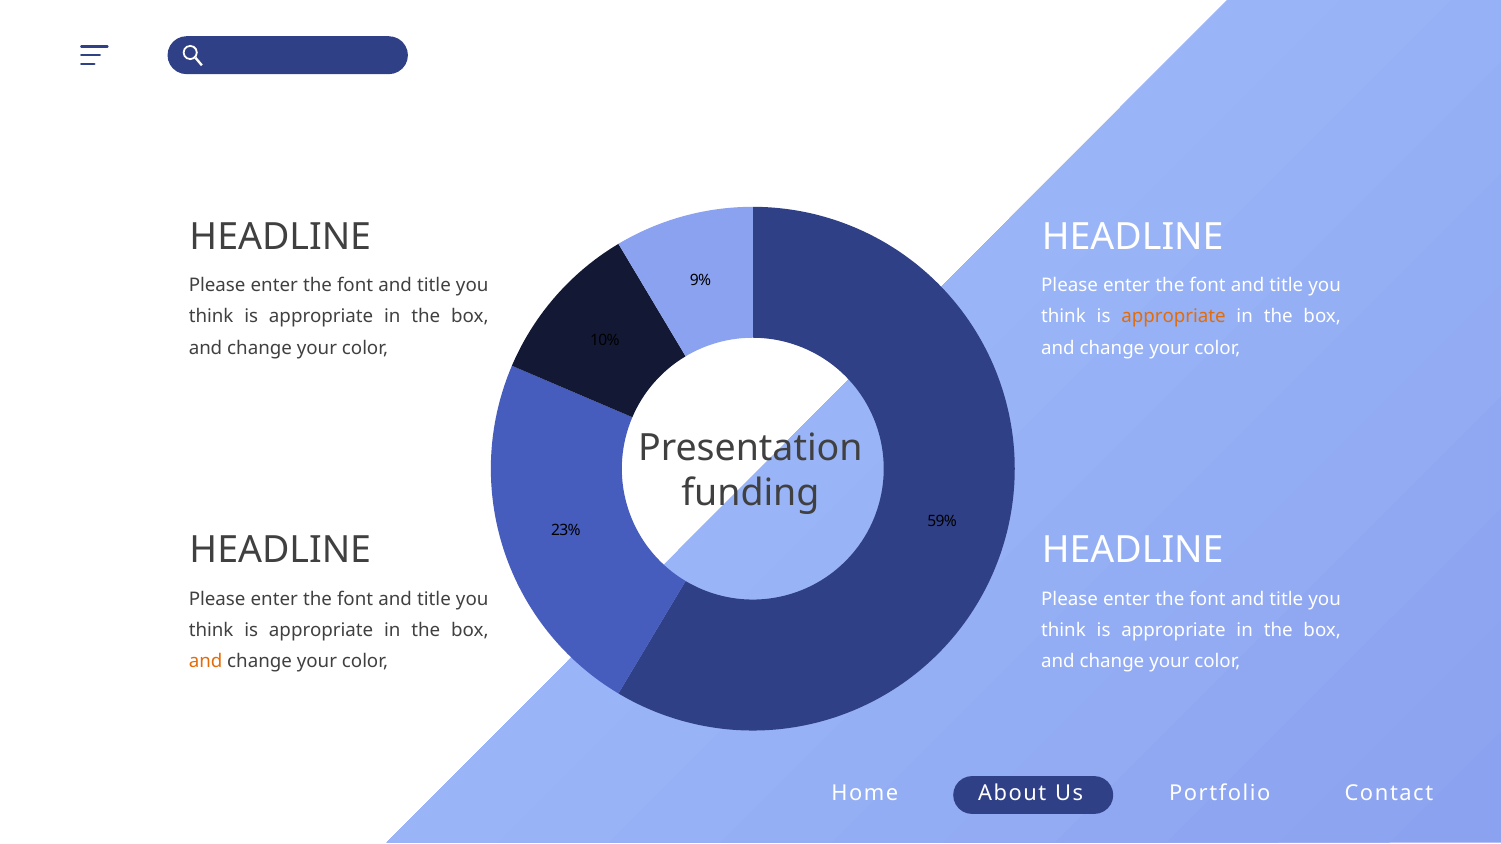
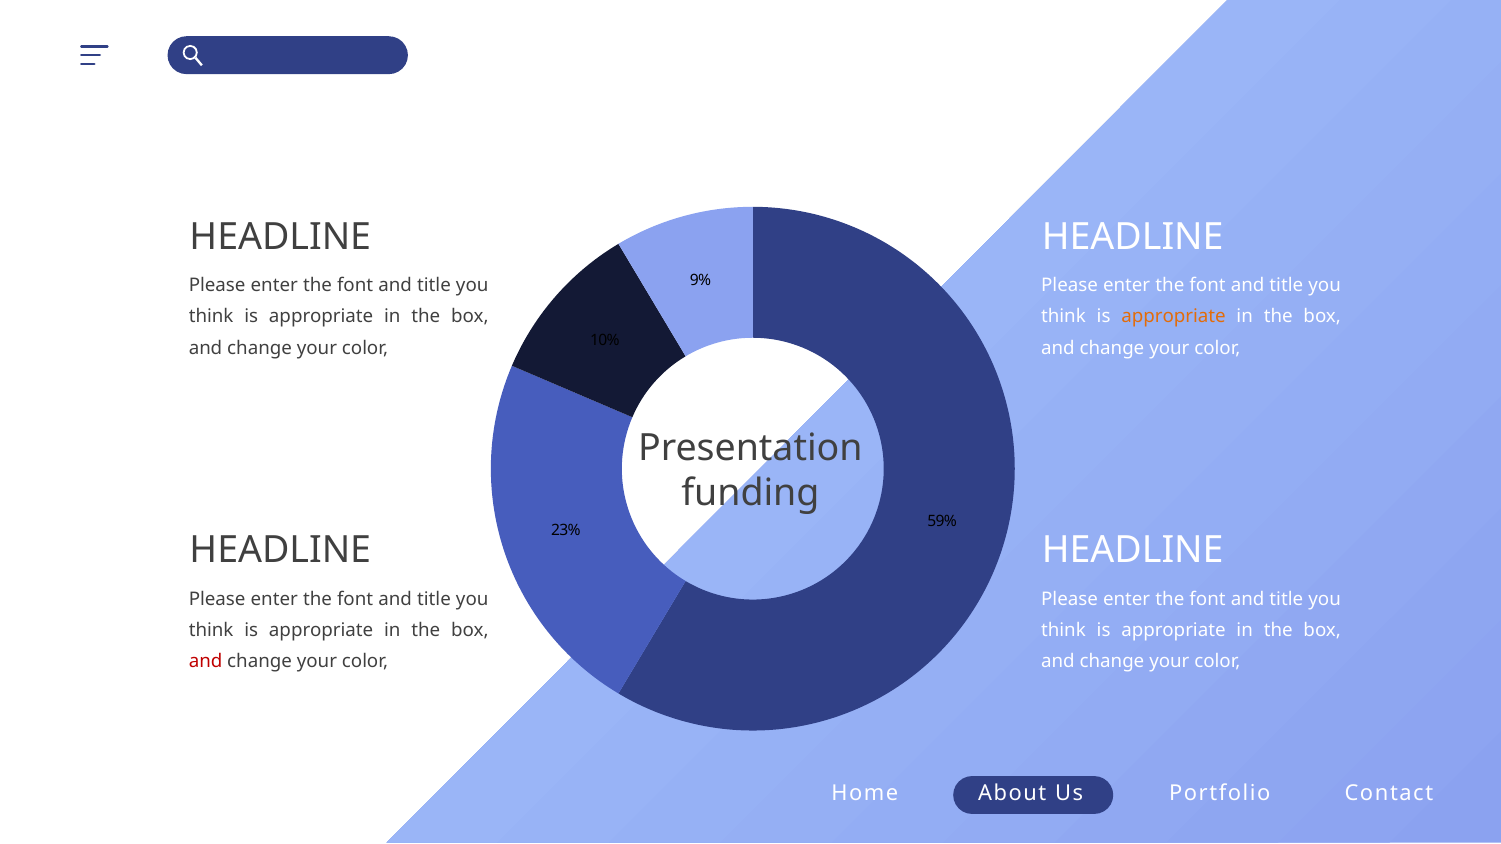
and colour: orange -> red (206, 662)
